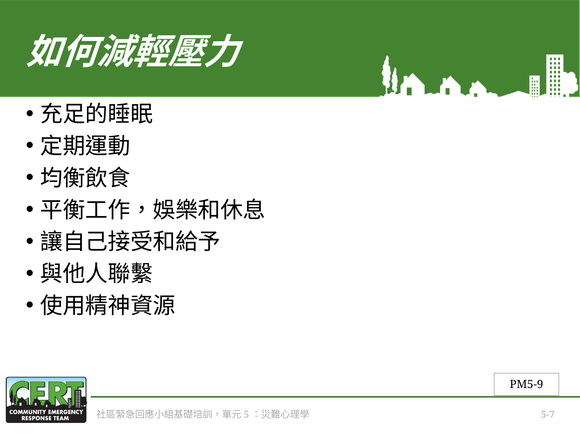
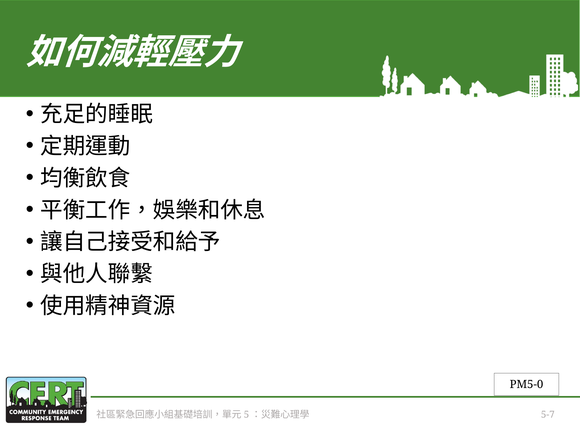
PM5-9: PM5-9 -> PM5-0 (526, 384)
